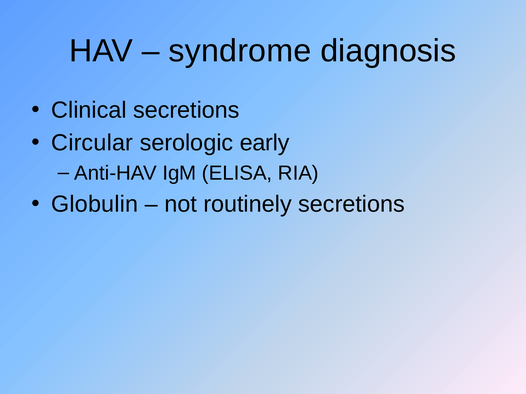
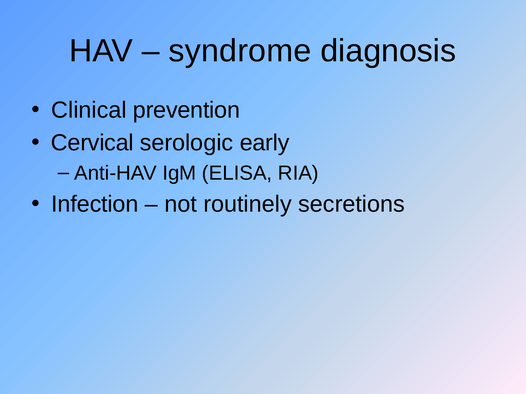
Clinical secretions: secretions -> prevention (187, 110)
Circular: Circular -> Cervical (92, 143)
Globulin: Globulin -> Infection (95, 204)
